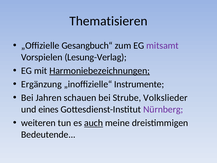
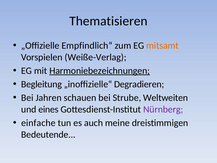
Gesangbuch“: Gesangbuch“ -> Empfindlich“ (87, 46)
mitsamt colour: purple -> orange (162, 46)
Lesung-Verlag: Lesung-Verlag -> Weiße-Verlag (96, 57)
Ergänzung: Ergänzung -> Begleitung (41, 84)
Instrumente: Instrumente -> Degradieren (139, 84)
Volkslieder: Volkslieder -> Weltweiten (166, 98)
weiteren: weiteren -> einfache (38, 123)
auch underline: present -> none (94, 123)
